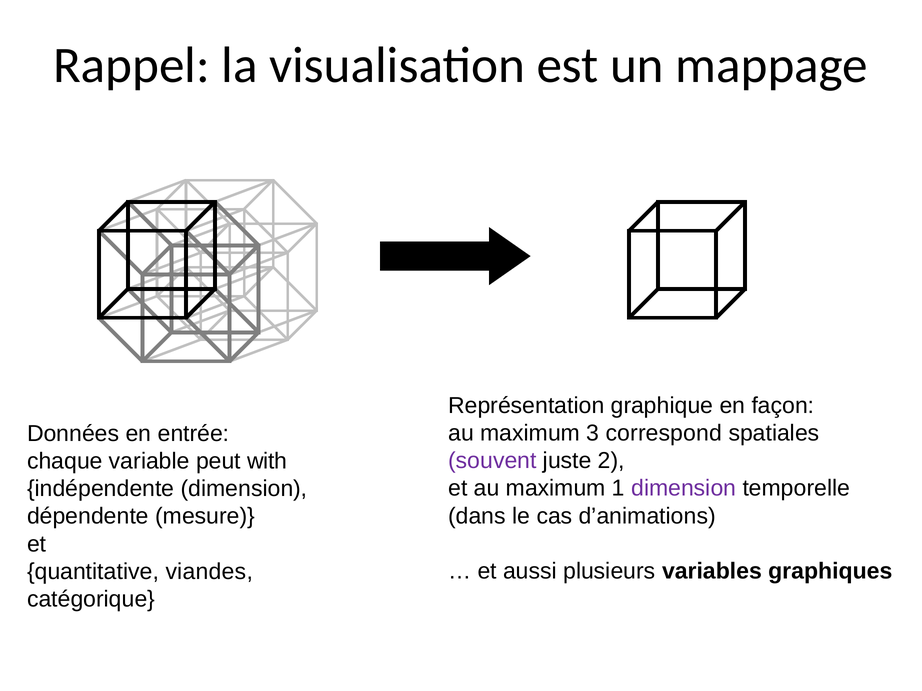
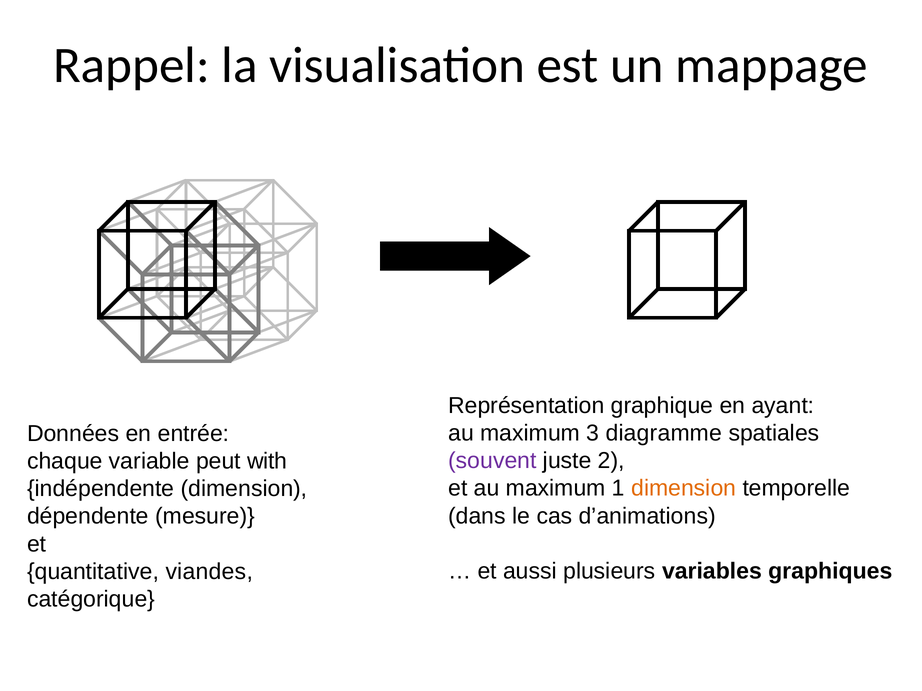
façon: façon -> ayant (783, 406)
correspond: correspond -> diagramme (664, 433)
dimension colour: purple -> orange (684, 489)
